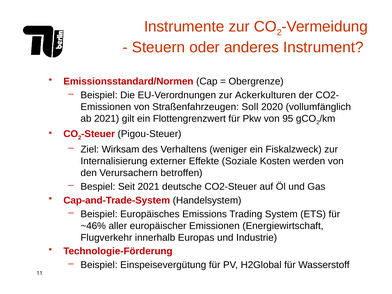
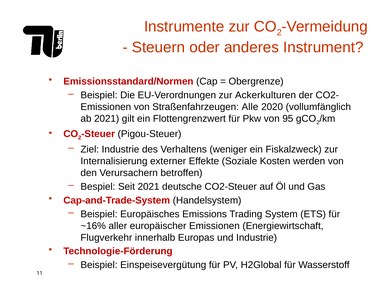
Soll: Soll -> Alle (250, 107)
Ziel Wirksam: Wirksam -> Industrie (121, 149)
~46%: ~46% -> ~16% (93, 226)
